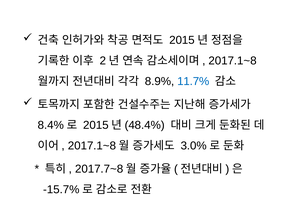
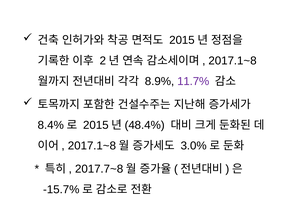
11.7% colour: blue -> purple (193, 81)
